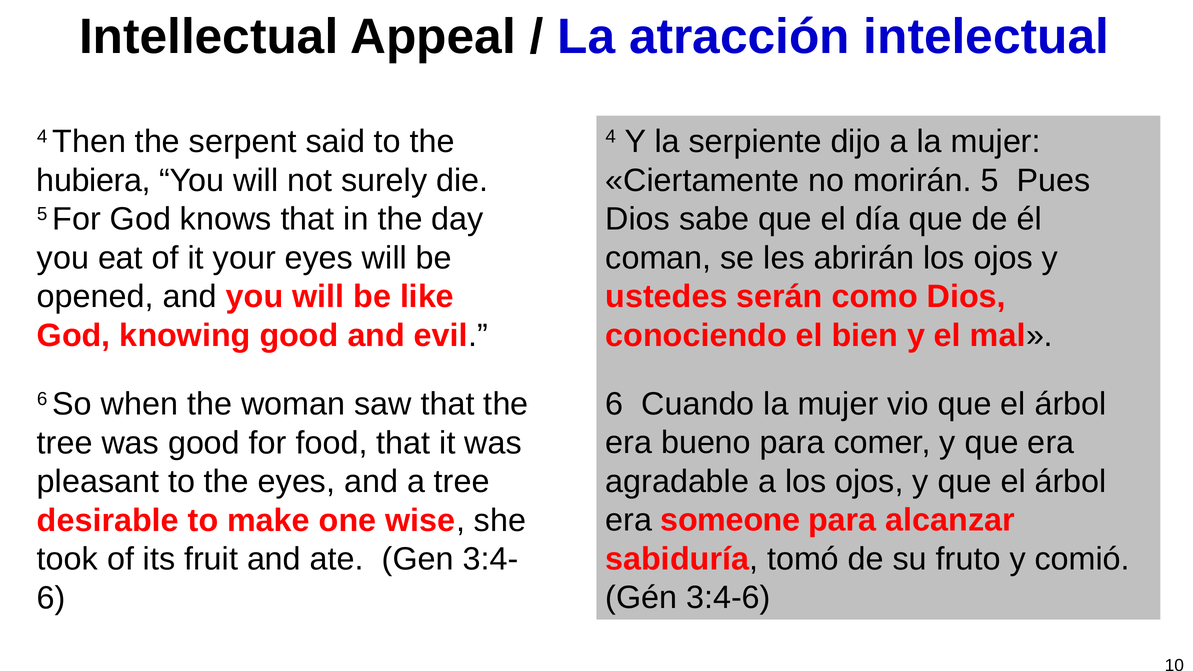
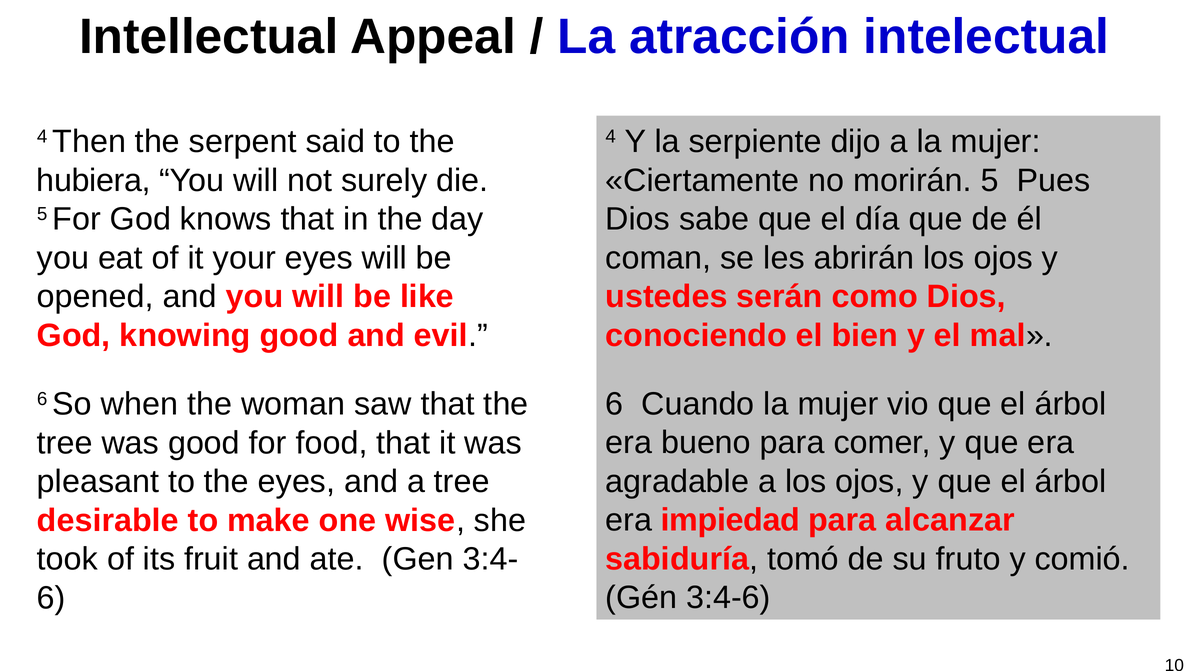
someone: someone -> impiedad (730, 520)
